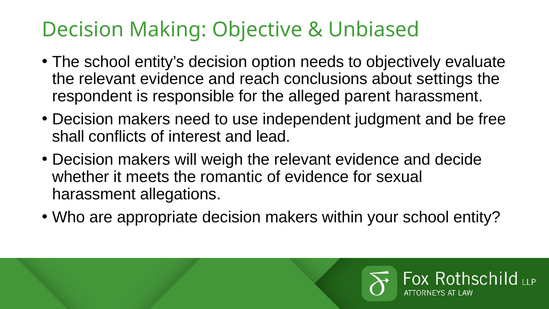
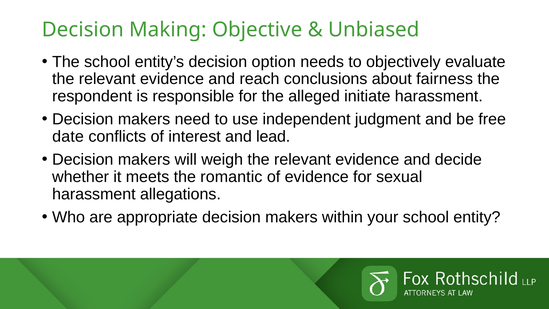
settings: settings -> fairness (445, 79)
parent: parent -> initiate (367, 96)
shall: shall -> date (68, 136)
